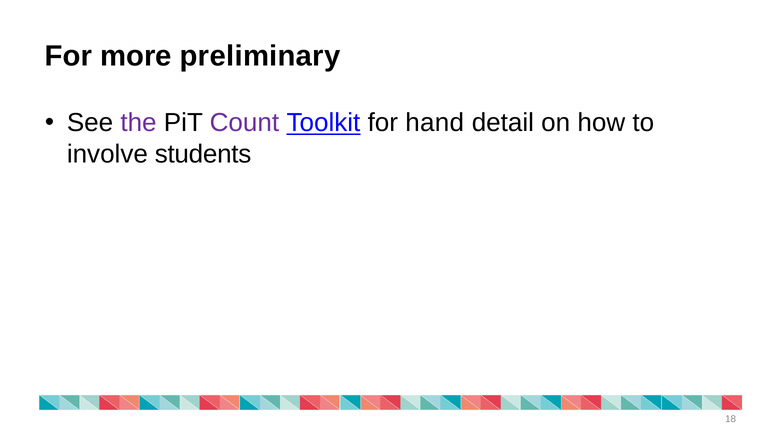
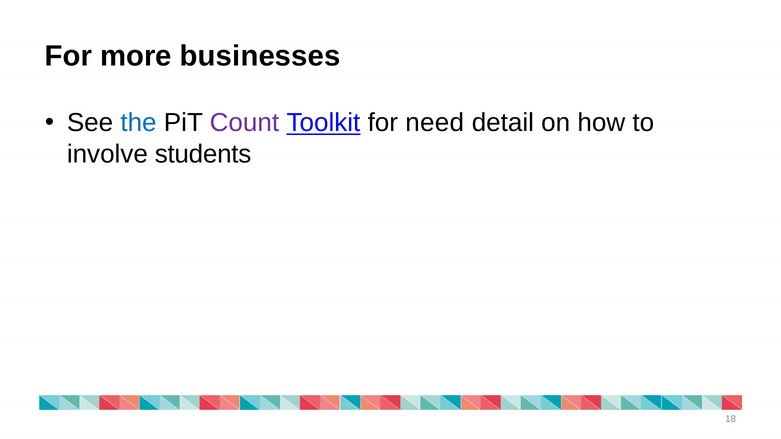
preliminary: preliminary -> businesses (260, 56)
the colour: purple -> blue (139, 123)
hand: hand -> need (435, 123)
